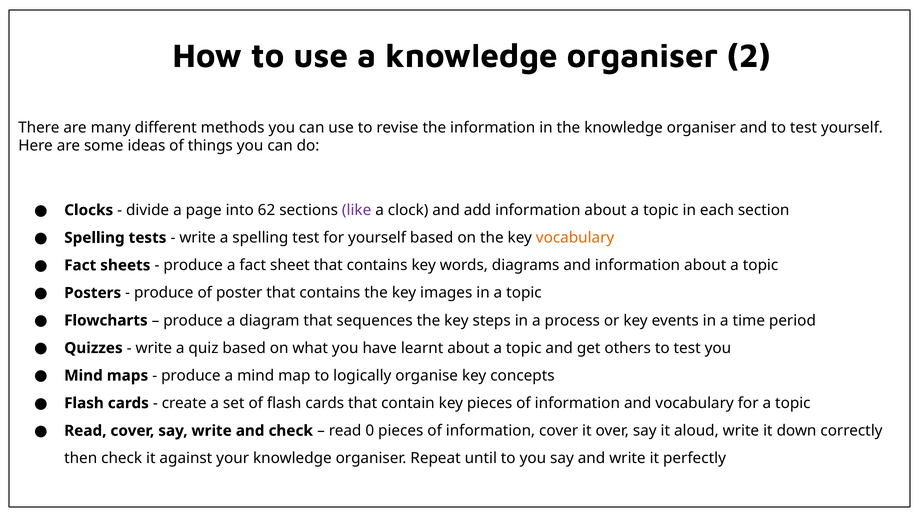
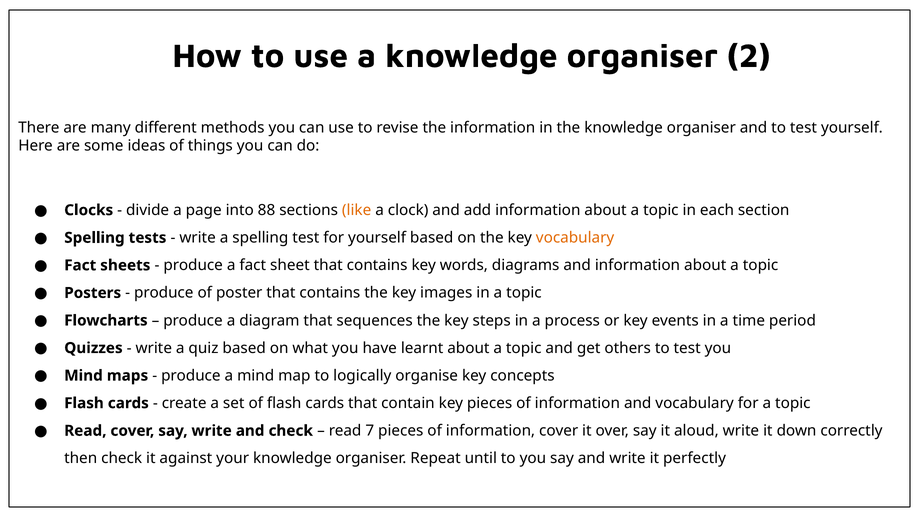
62: 62 -> 88 (267, 210)
like colour: purple -> orange (357, 210)
0: 0 -> 7 (370, 431)
